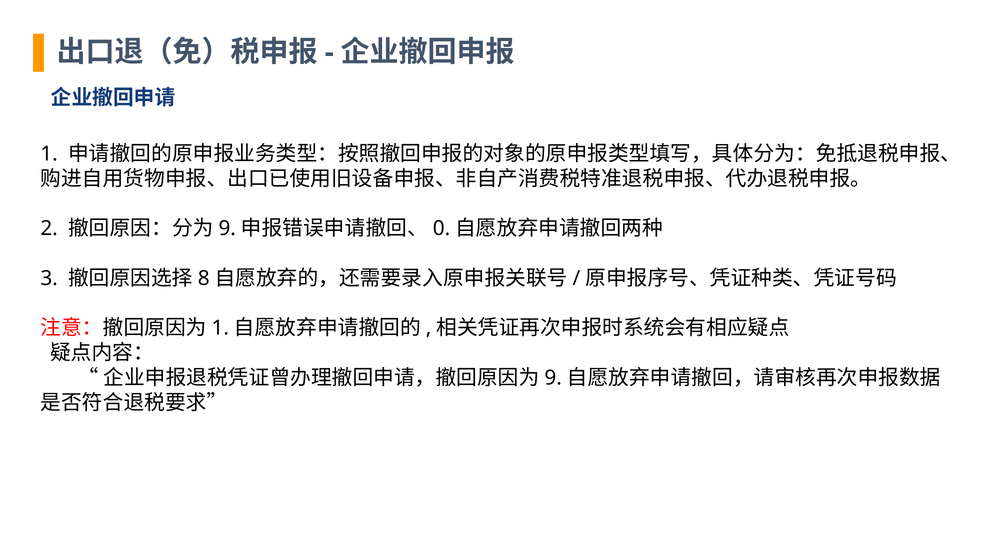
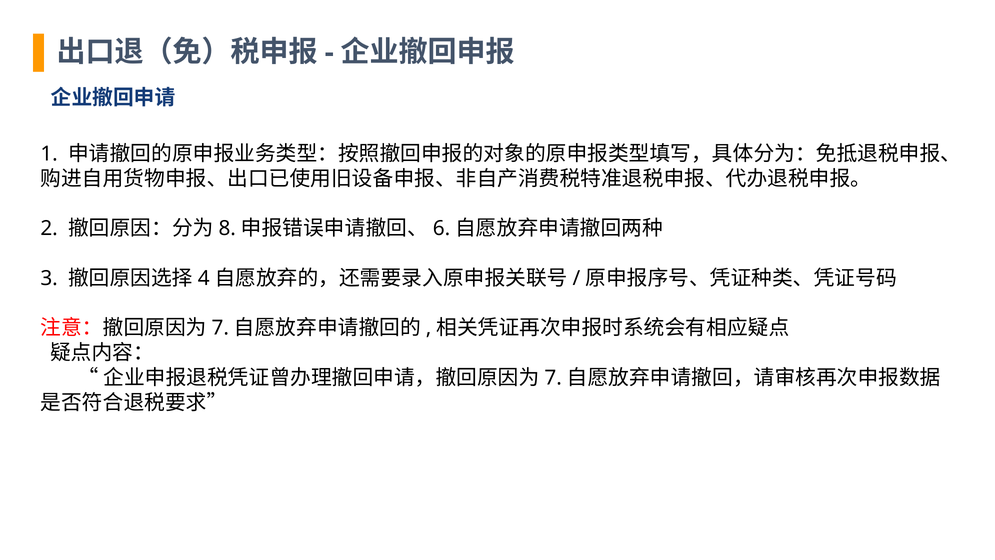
9: 9 -> 8 (227, 228)
0: 0 -> 6 (442, 228)
8: 8 -> 4 (204, 278)
1: 1 -> 7 (220, 328)
9: 9 -> 7 (553, 378)
